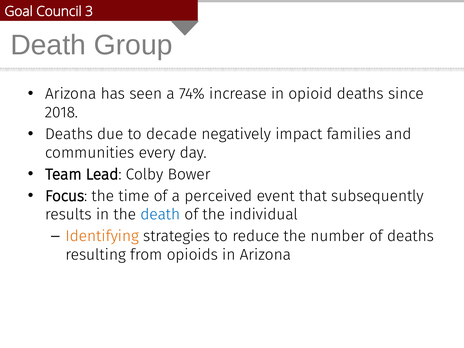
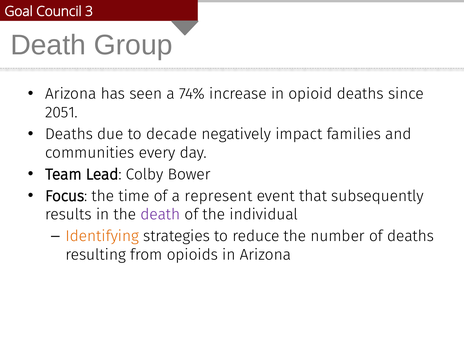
2018: 2018 -> 2051 (62, 112)
perceived: perceived -> represent (218, 196)
death colour: blue -> purple (160, 215)
